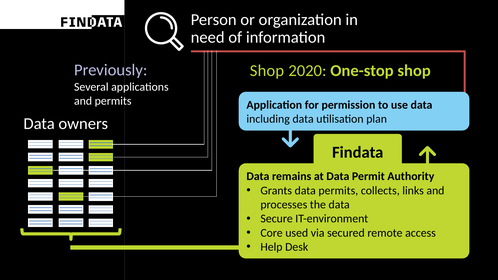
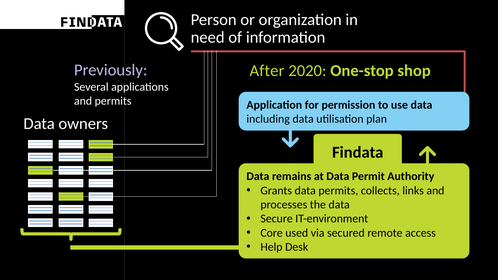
Shop: Shop -> After (267, 71)
